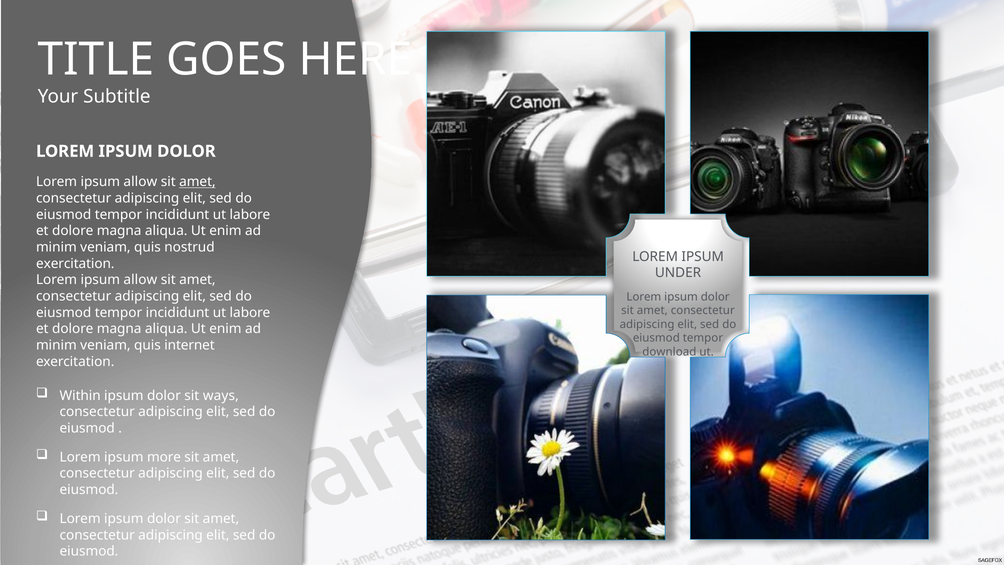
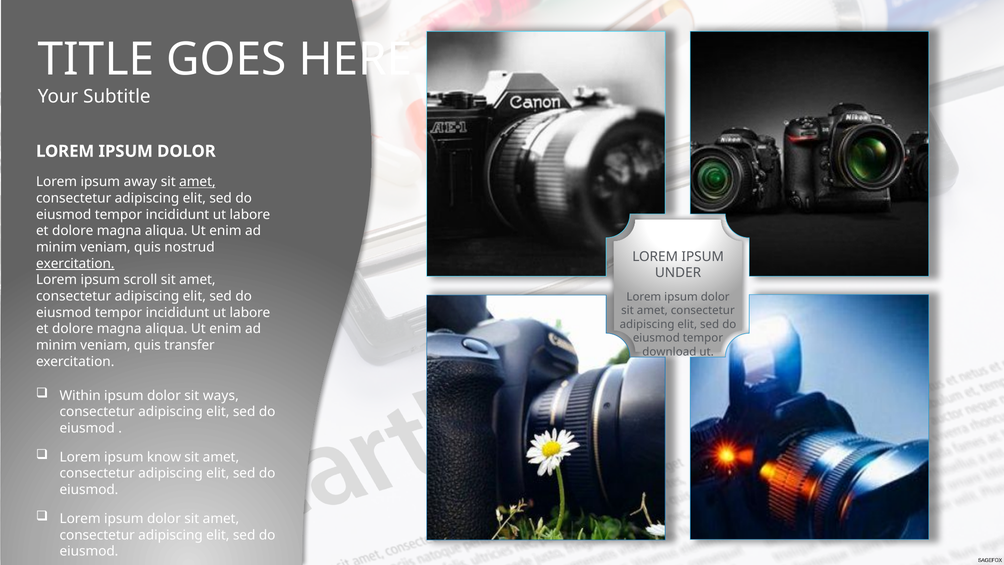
allow: allow -> away (140, 182)
exercitation underline: none -> present (75, 263)
allow: allow -> scroll (140, 280)
internet: internet -> transfer (190, 345)
more: more -> know (164, 457)
